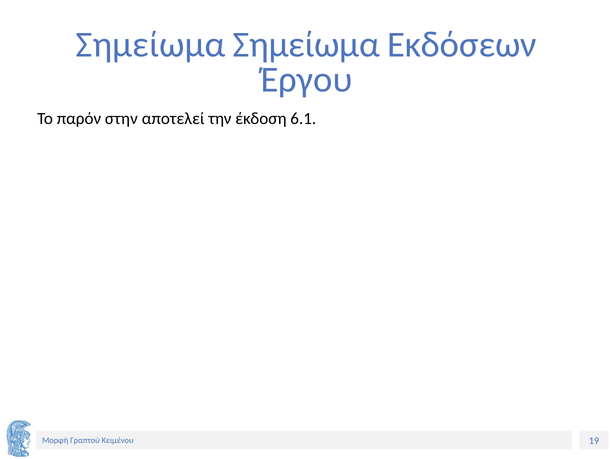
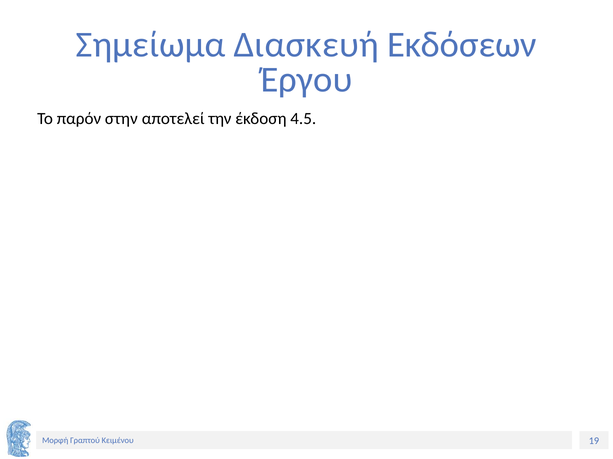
Σημείωμα Σημείωμα: Σημείωμα -> Διασκευή (306, 45)
6.1: 6.1 -> 4.5 (303, 119)
